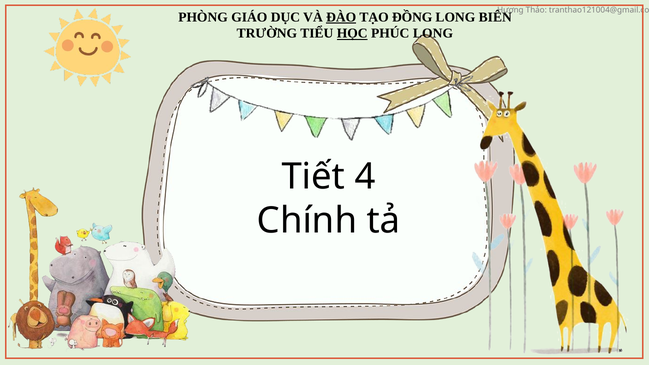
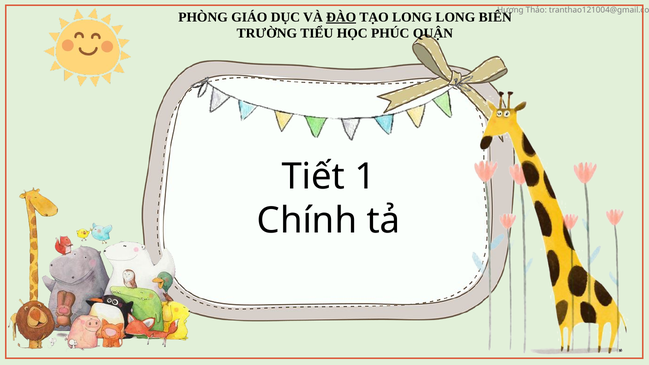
TẠO ĐỒNG: ĐỒNG -> LONG (412, 17)
HỌC underline: present -> none (352, 34)
PHÚC LONG: LONG -> QUẬN (433, 34)
4: 4 -> 1 (365, 177)
